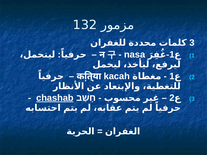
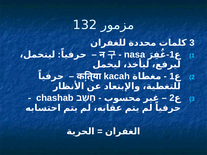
chashab underline: present -> none (55, 98)
